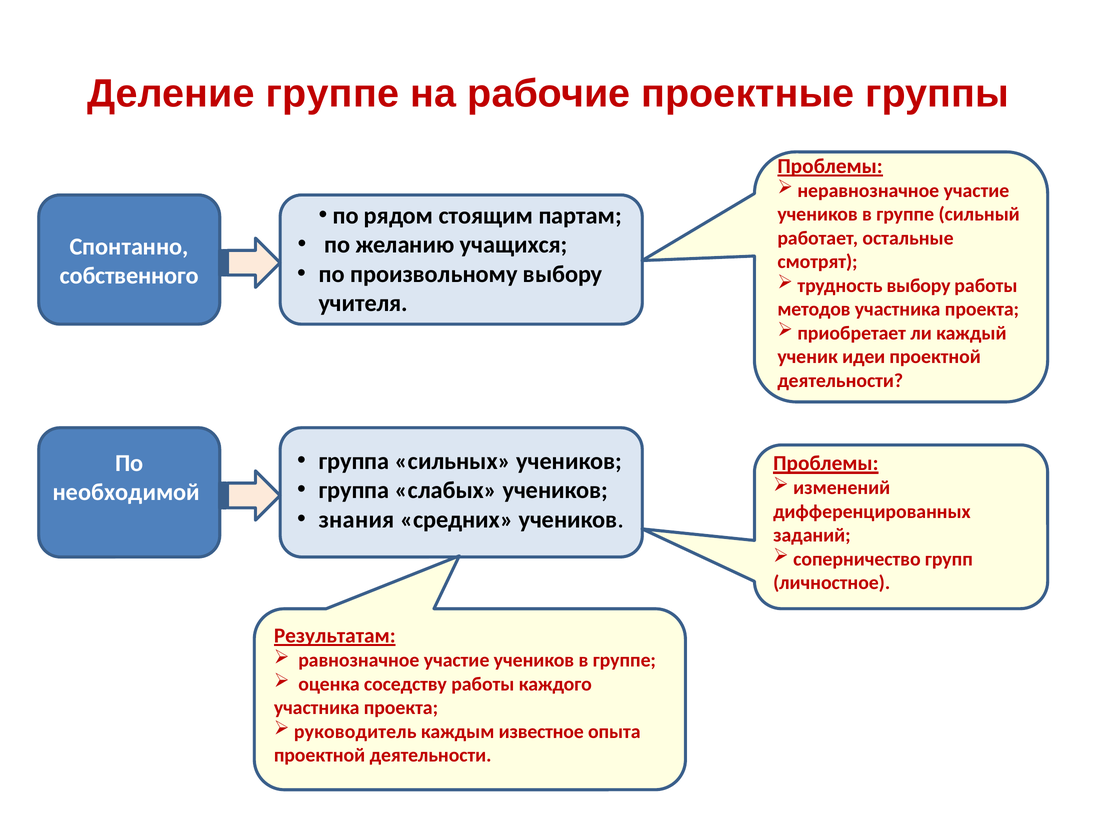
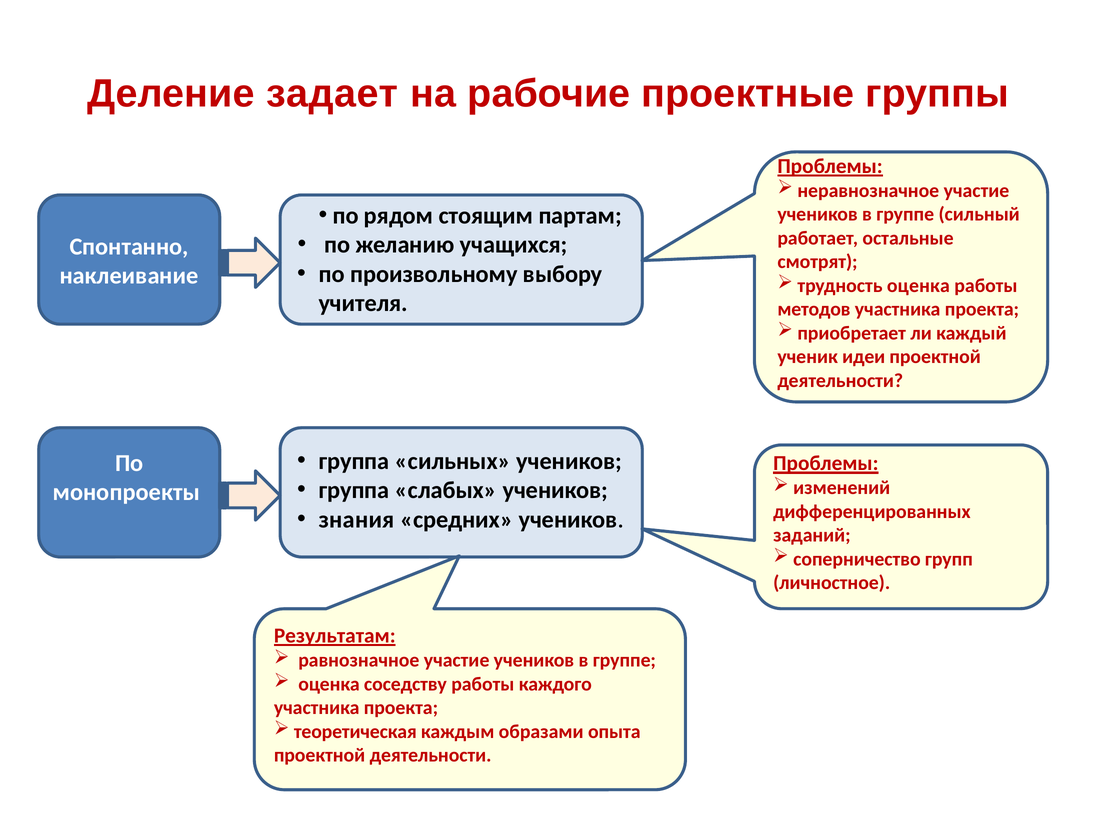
Деление группе: группе -> задает (332, 94)
собственного: собственного -> наклеивание (129, 276)
трудность выбору: выбору -> оценка (918, 286)
необходимой: необходимой -> монопроекты (126, 492)
руководитель: руководитель -> теоретическая (355, 732)
известное: известное -> образами (541, 732)
